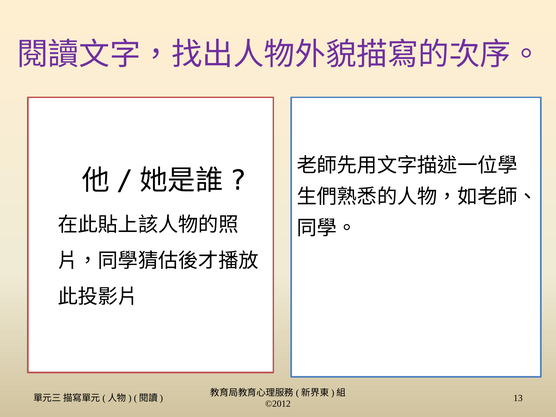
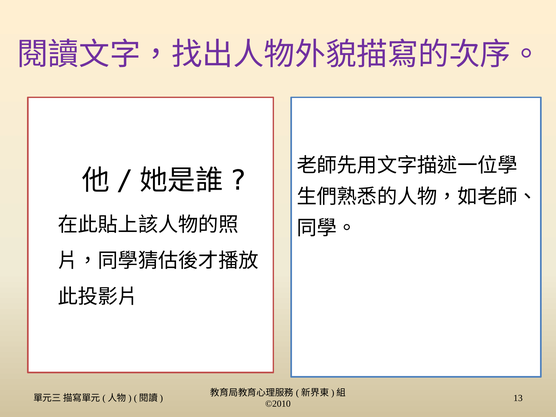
©2012: ©2012 -> ©2010 (278, 404)
